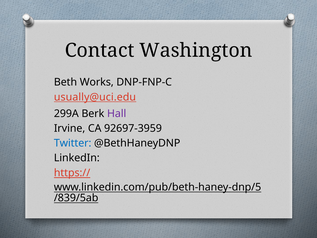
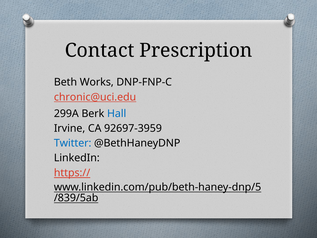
Washington: Washington -> Prescription (196, 51)
usually@uci.edu: usually@uci.edu -> chronic@uci.edu (95, 97)
Hall colour: purple -> blue (117, 113)
